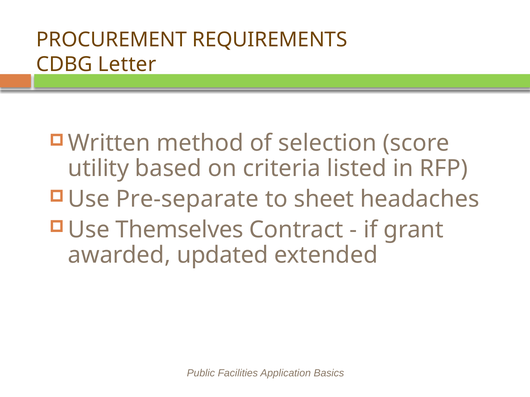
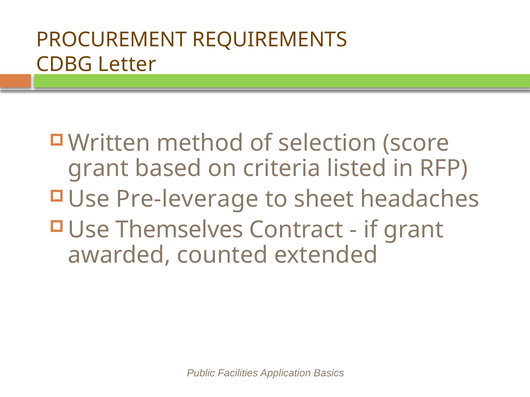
utility: utility -> grant (98, 169)
Pre-separate: Pre-separate -> Pre-leverage (187, 199)
updated: updated -> counted (222, 255)
